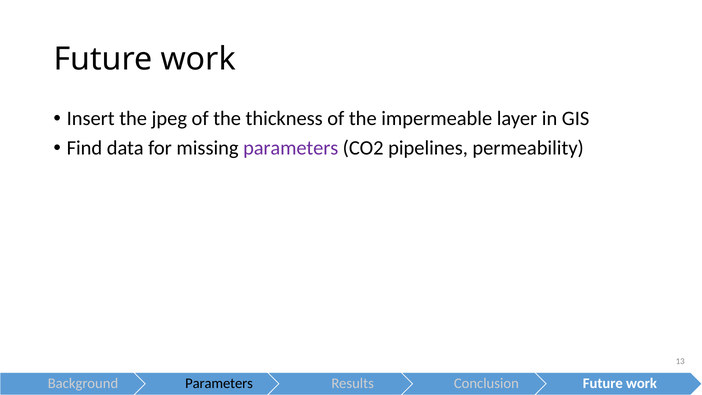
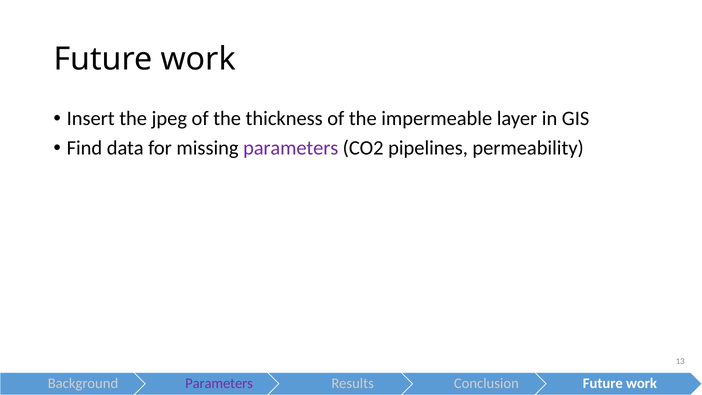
Parameters colour: black -> purple (219, 384)
